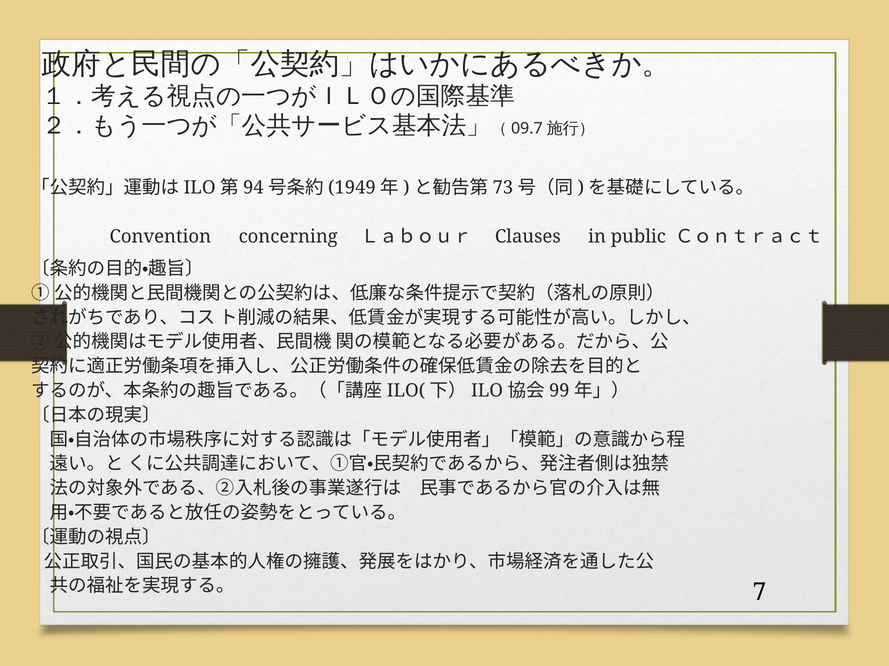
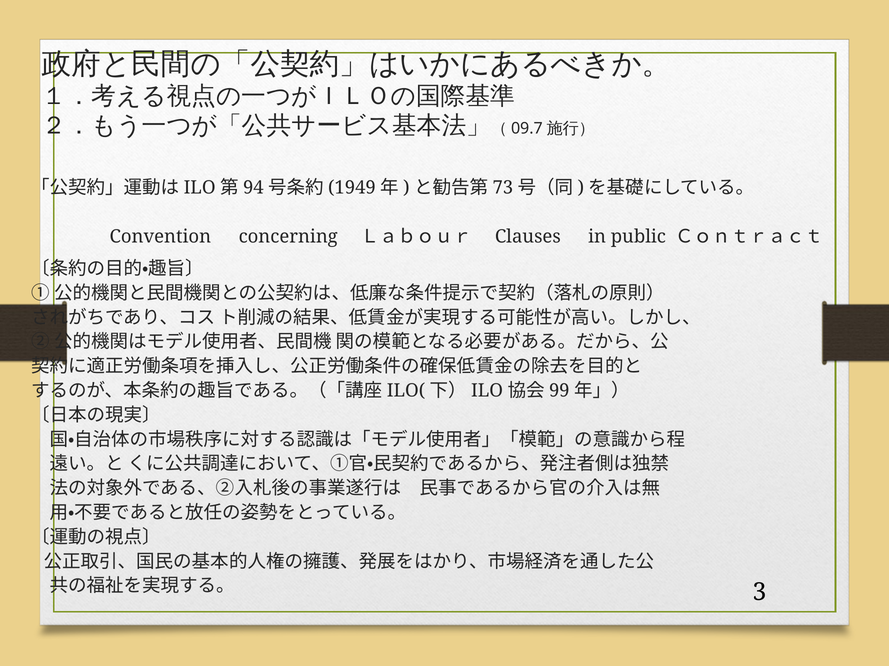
7: 7 -> 3 (760, 593)
